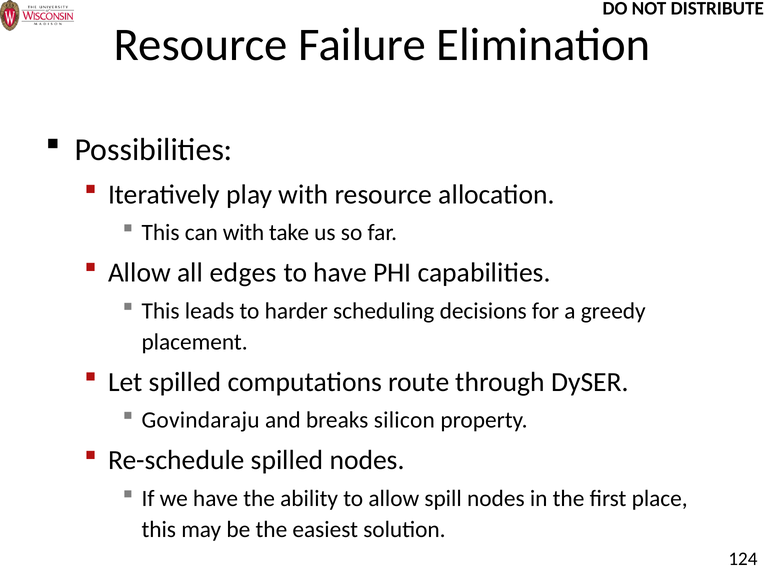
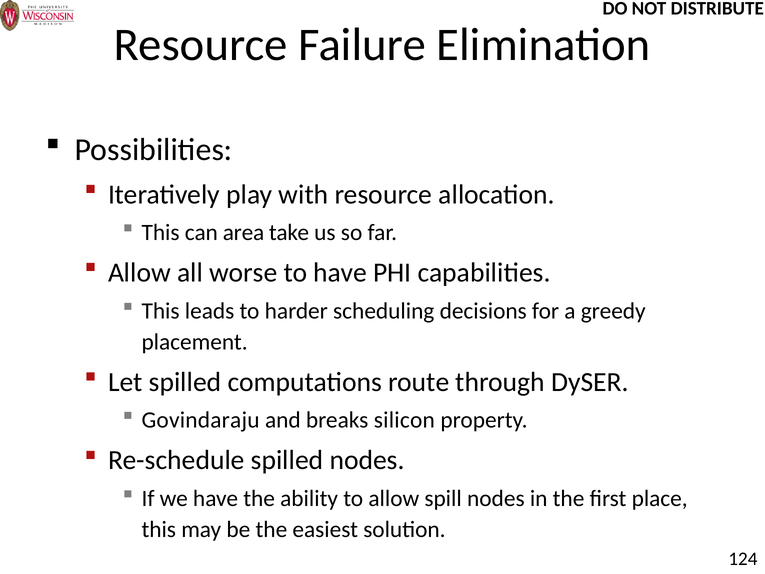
can with: with -> area (243, 232)
edges: edges -> worse (243, 273)
